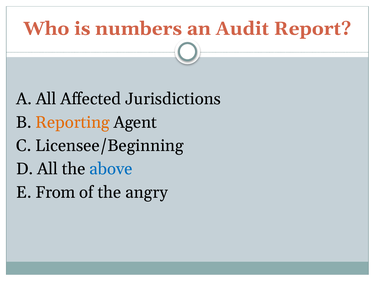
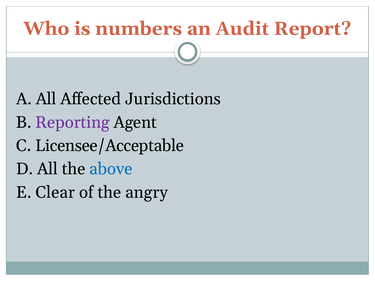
Reporting colour: orange -> purple (73, 122)
Licensee/Beginning: Licensee/Beginning -> Licensee/Acceptable (110, 146)
From: From -> Clear (55, 192)
